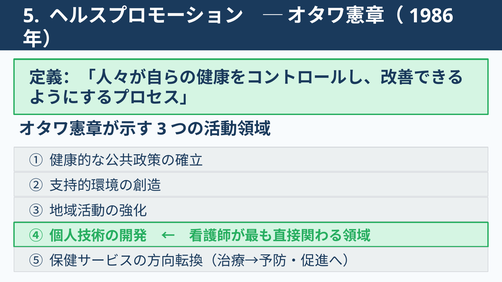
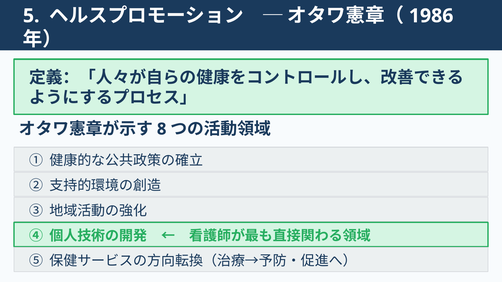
3: 3 -> 8 (162, 129)
